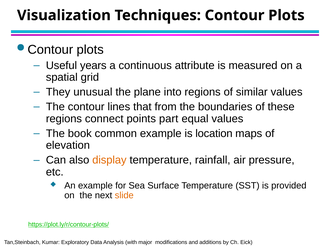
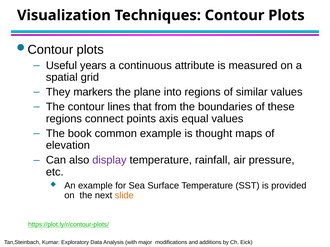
unusual: unusual -> markers (93, 92)
part: part -> axis (169, 119)
location: location -> thought (214, 134)
display colour: orange -> purple (109, 160)
